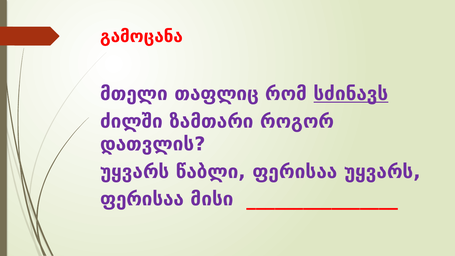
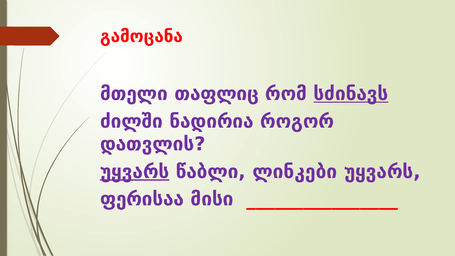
ზამთარი: ზამთარი -> ნადირია (212, 122)
უყვარს underline: none -> present (135, 172)
წაბლი ფერისაა: ფერისაა -> ლინკები (295, 172)
